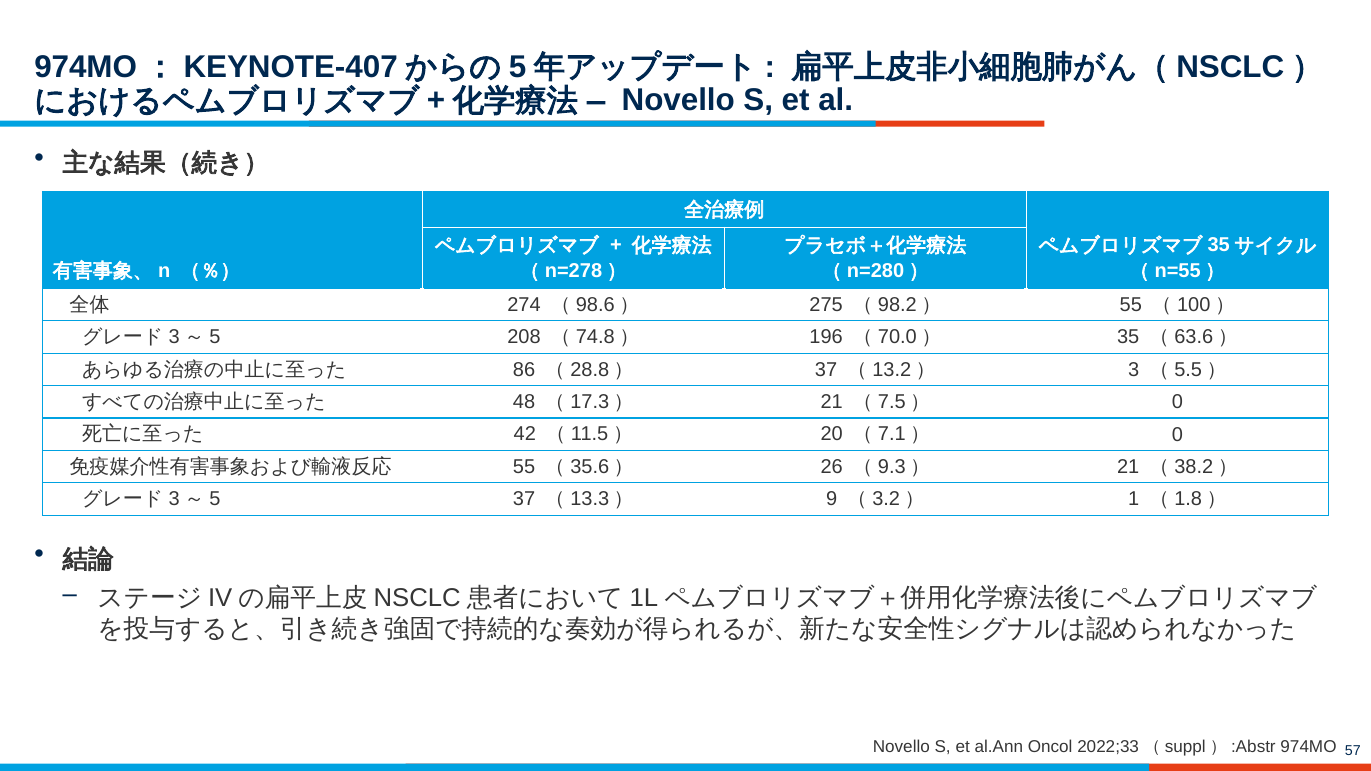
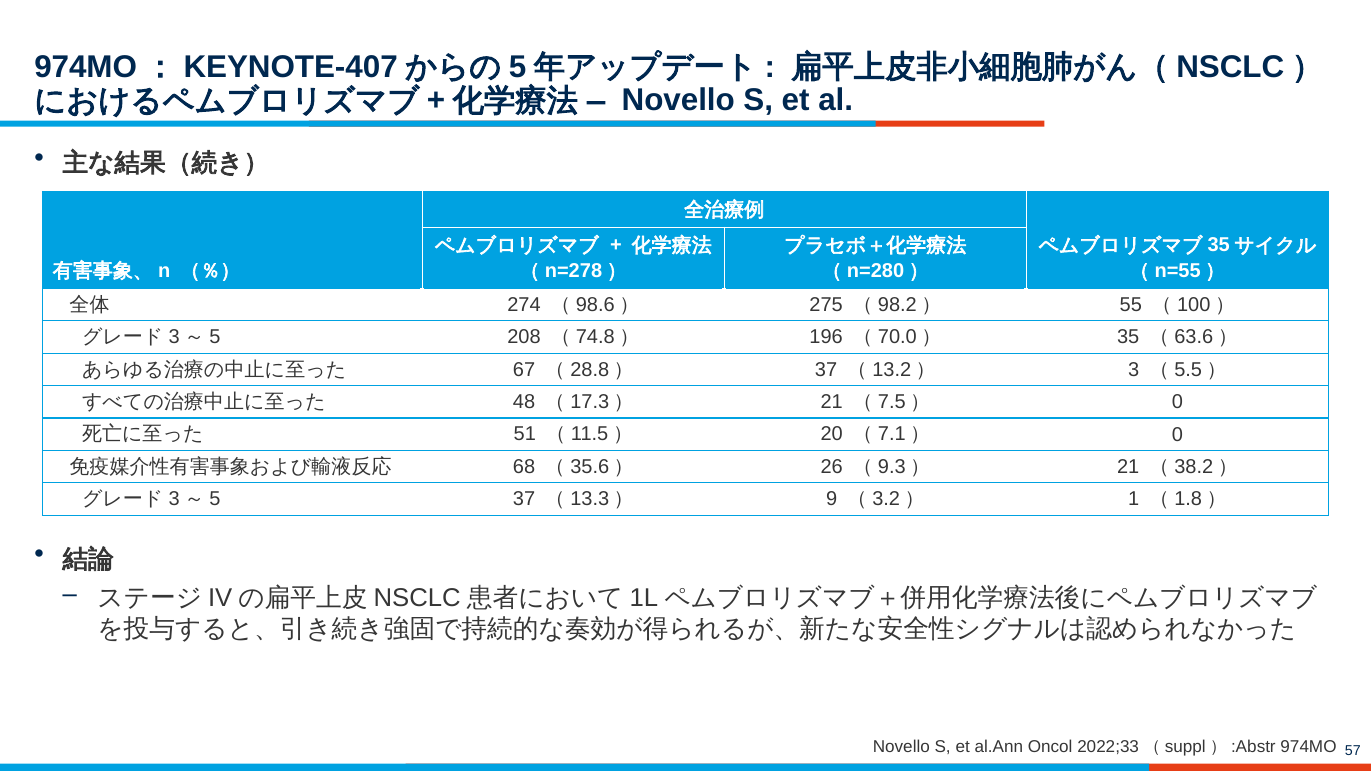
86: 86 -> 67 (524, 370)
42: 42 -> 51 (525, 434)
55: 55 -> 68 (524, 467)
